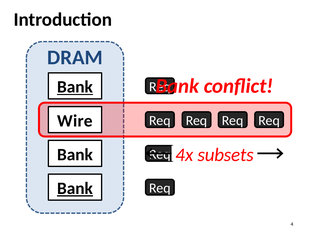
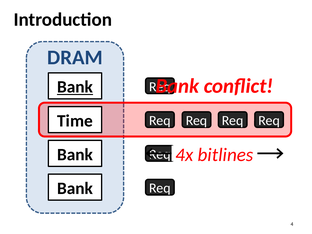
Wire: Wire -> Time (75, 121)
subsets: subsets -> bitlines (226, 155)
Bank underline: present -> none (75, 188)
